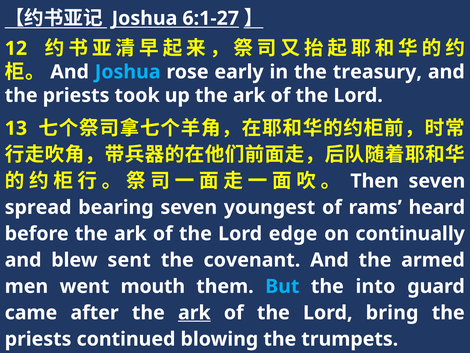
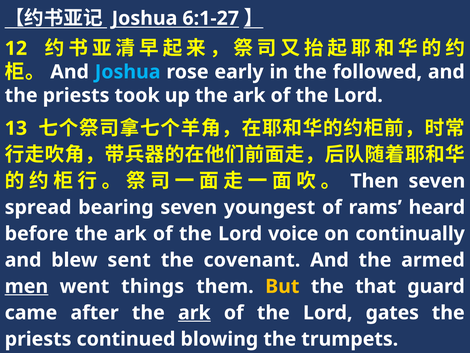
treasury: treasury -> followed (377, 72)
edge: edge -> voice (293, 233)
men underline: none -> present (26, 286)
mouth: mouth -> things (153, 286)
But colour: light blue -> yellow (282, 286)
into: into -> that (376, 286)
bring: bring -> gates (392, 312)
